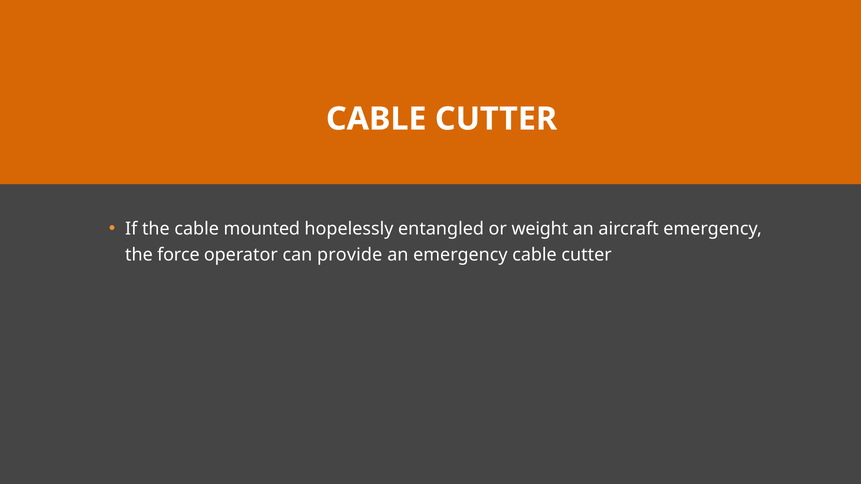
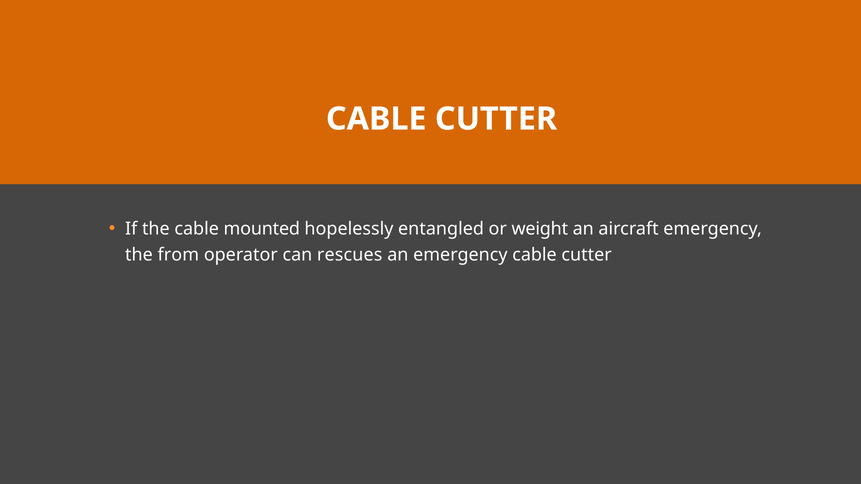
force: force -> from (178, 255)
provide: provide -> rescues (350, 255)
